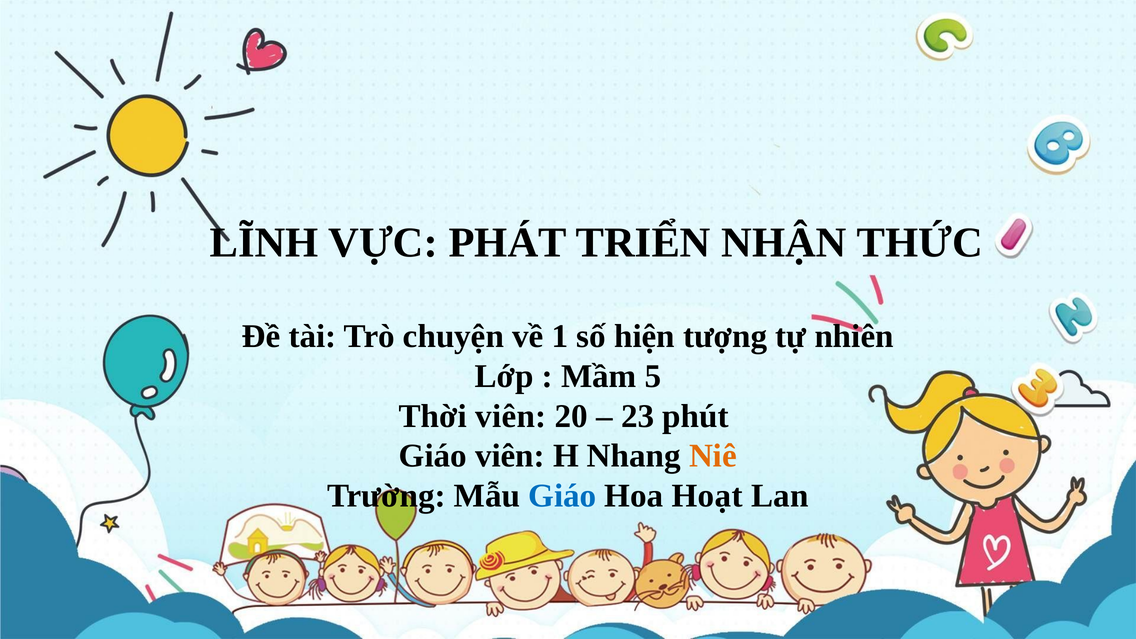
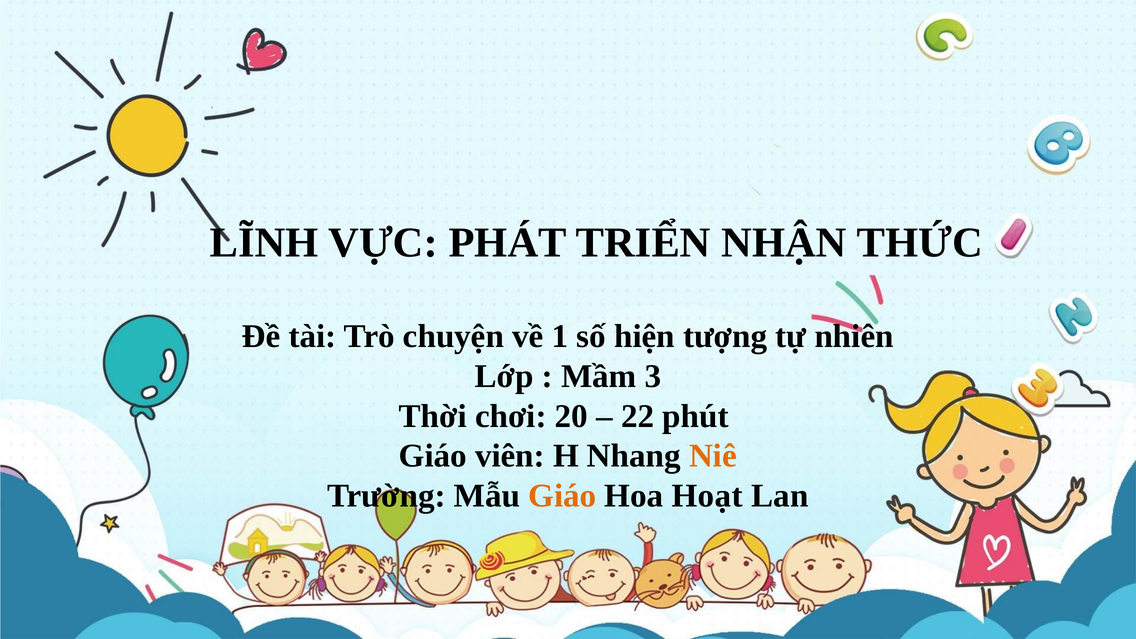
5: 5 -> 3 (653, 376)
Thời viên: viên -> chơi (511, 416)
23: 23 -> 22 (638, 416)
Giáo colour: blue -> orange (562, 496)
